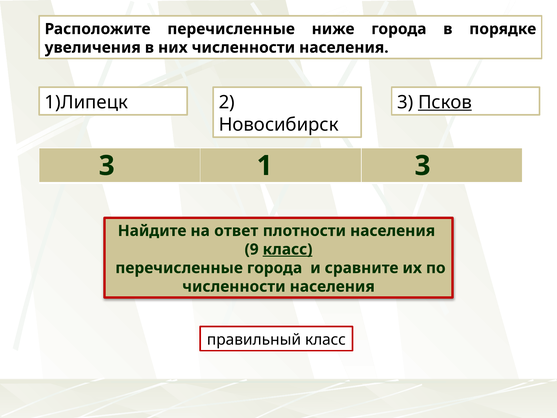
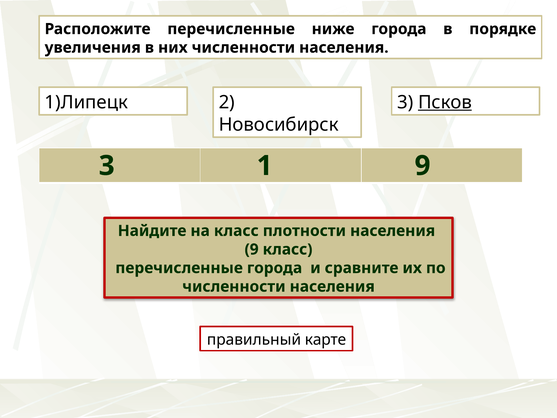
1 3: 3 -> 9 (423, 166)
на ответ: ответ -> класс (236, 231)
класс underline: present -> none (288, 249)
правильный класс: класс -> карте (325, 339)
